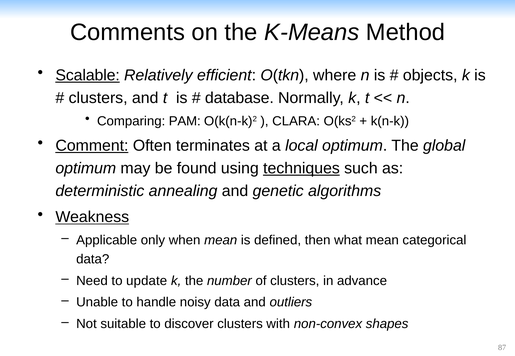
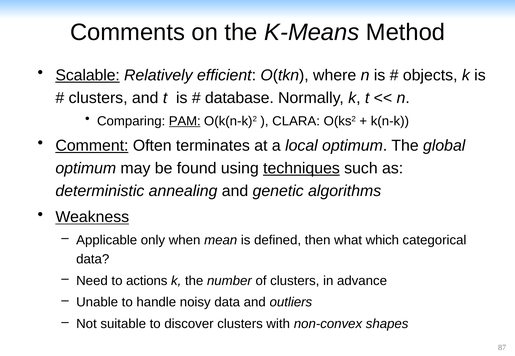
PAM underline: none -> present (185, 121)
what mean: mean -> which (382, 240)
update: update -> actions (147, 281)
